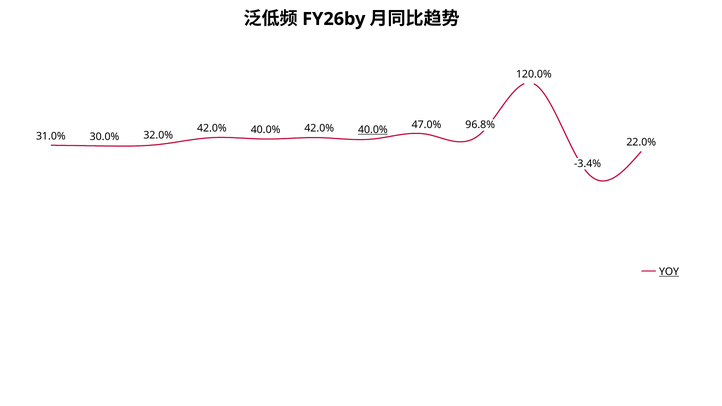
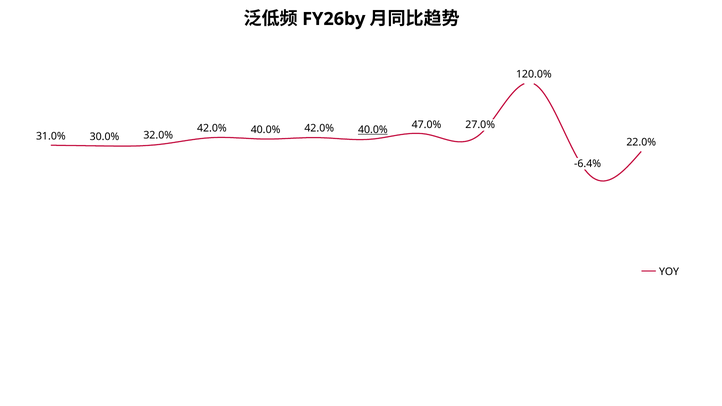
96.8%: 96.8% -> 27.0% (480, 125)
-3.4%: -3.4% -> -6.4% (588, 164)
YOY underline: present -> none (669, 272)
